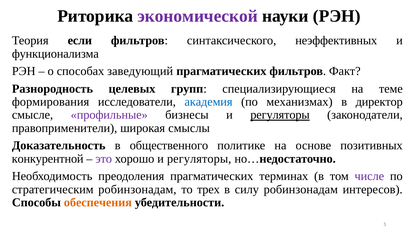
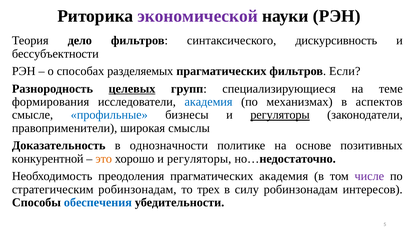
если: если -> дело (80, 41)
неэффективных: неэффективных -> дискурсивность (336, 41)
функционализма: функционализма -> бессубъектности (55, 54)
заведующий: заведующий -> разделяемых (140, 71)
Факт: Факт -> Если (345, 71)
целевых underline: none -> present (132, 89)
директор: директор -> аспектов (379, 102)
профильные colour: purple -> blue (109, 115)
общественного: общественного -> однозначности (169, 146)
это colour: purple -> orange (104, 159)
прагматических терминах: терминах -> академия (284, 176)
обеспечения colour: orange -> blue (98, 203)
